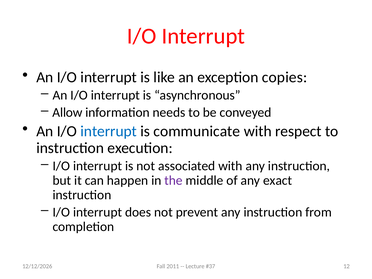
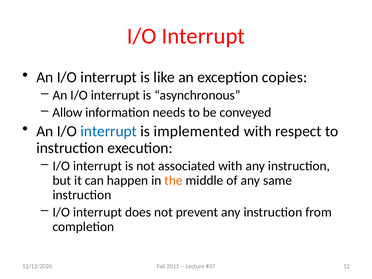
communicate: communicate -> implemented (197, 131)
the colour: purple -> orange (174, 180)
exact: exact -> same (278, 180)
